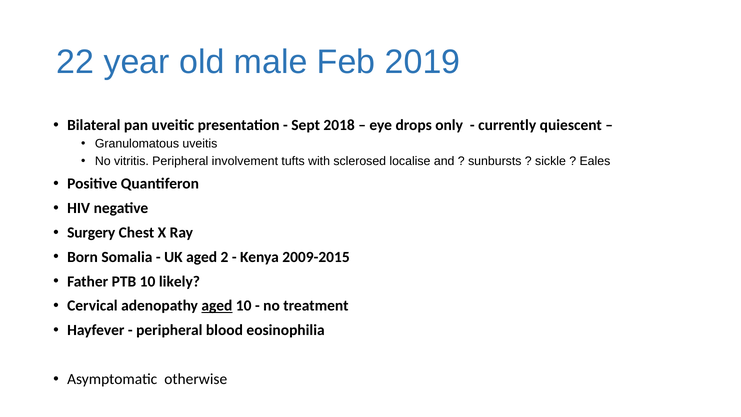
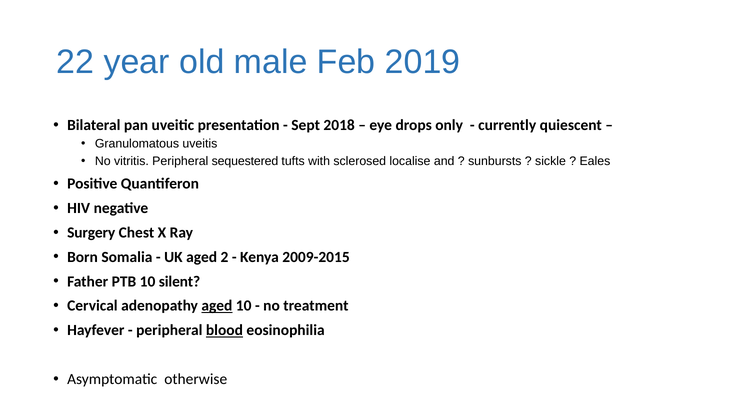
involvement: involvement -> sequestered (245, 161)
likely: likely -> silent (180, 281)
blood underline: none -> present (224, 330)
